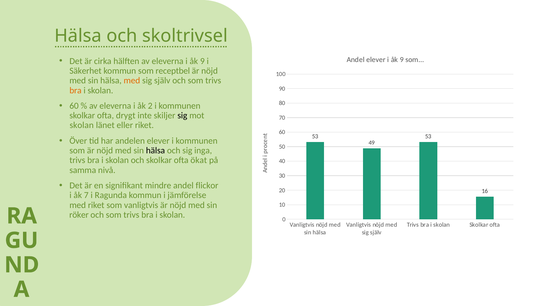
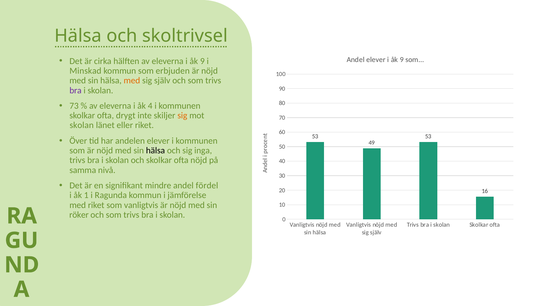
Säkerhet: Säkerhet -> Minskad (85, 71)
receptbel: receptbel -> erbjuden (173, 71)
bra colour: orange -> purple (75, 91)
60: 60 -> 73 (74, 106)
2: 2 -> 4 (150, 106)
sig colour: black -> orange (182, 116)
ofta ökat: ökat -> nöjd (199, 161)
flickor: flickor -> fördel (207, 186)
7: 7 -> 1 (86, 196)
